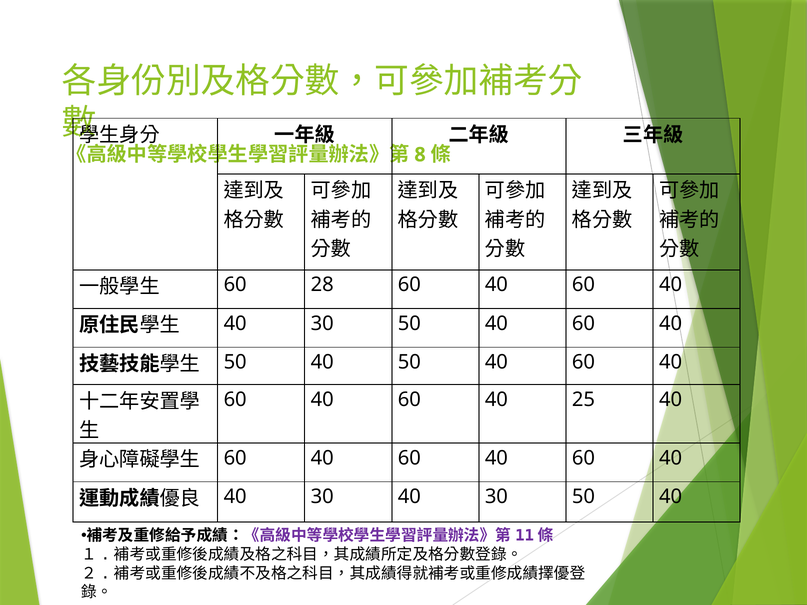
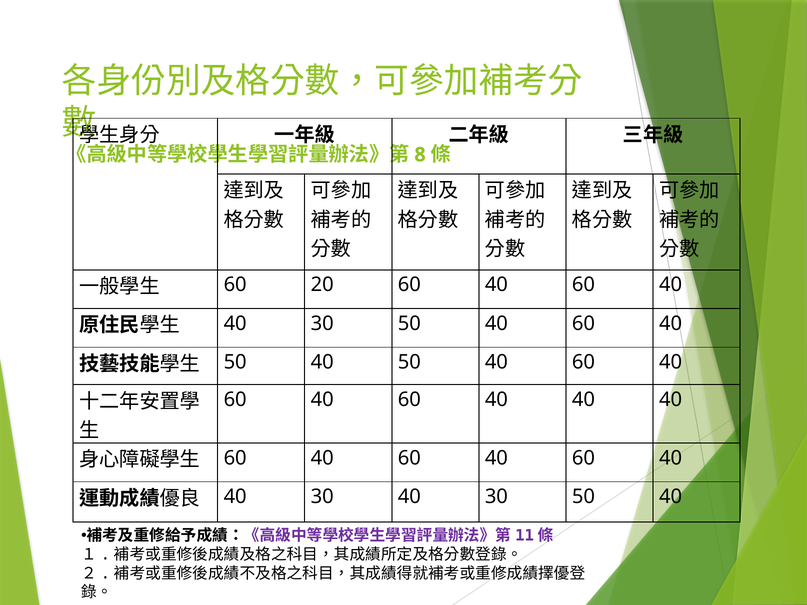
28: 28 -> 20 (322, 285)
60 40 25: 25 -> 40 (583, 400)
